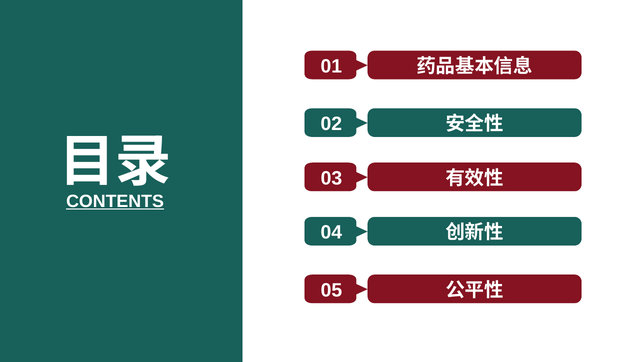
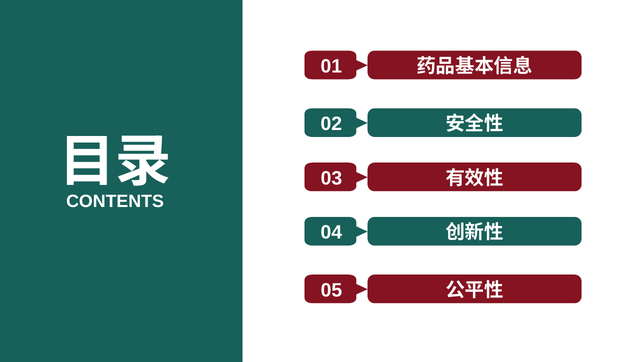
CONTENTS underline: present -> none (115, 201)
